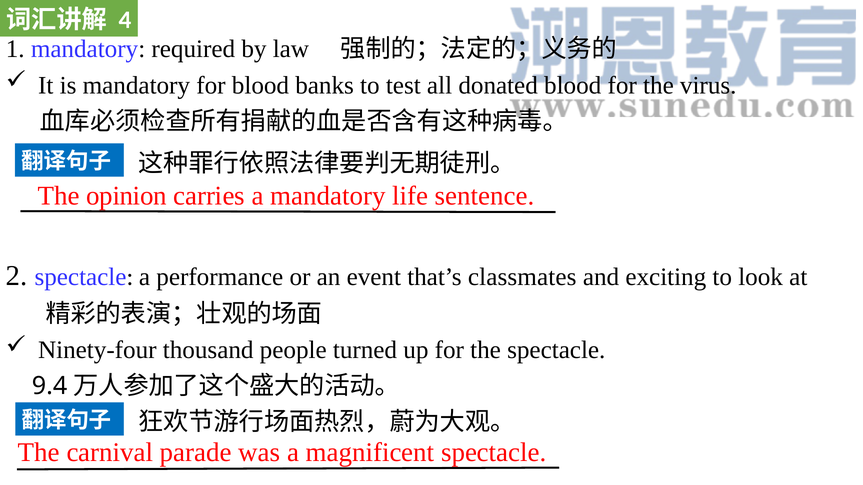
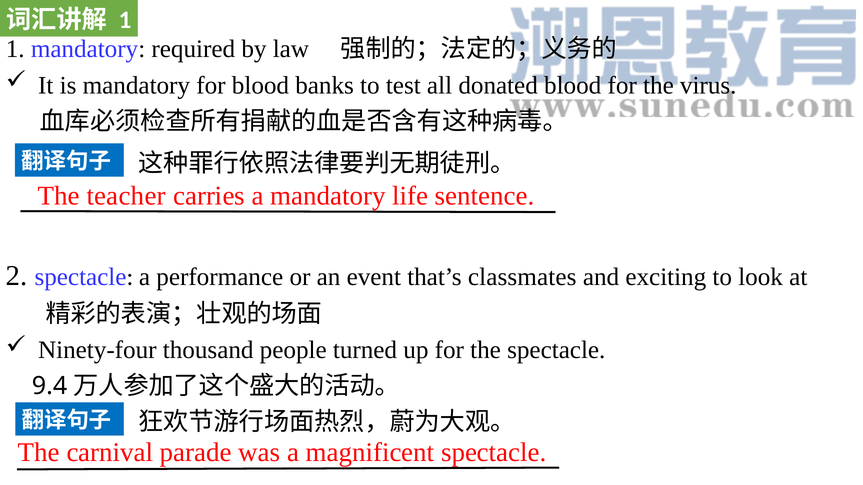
4: 4 -> 1 (125, 20)
opinion: opinion -> teacher (126, 196)
